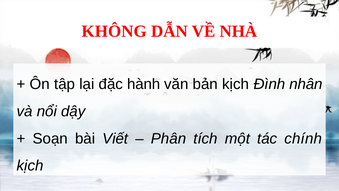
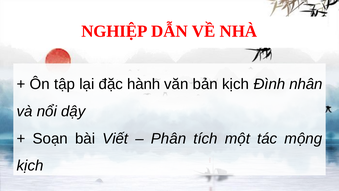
KHÔNG: KHÔNG -> NGHIỆP (114, 31)
chính: chính -> mộng (303, 138)
